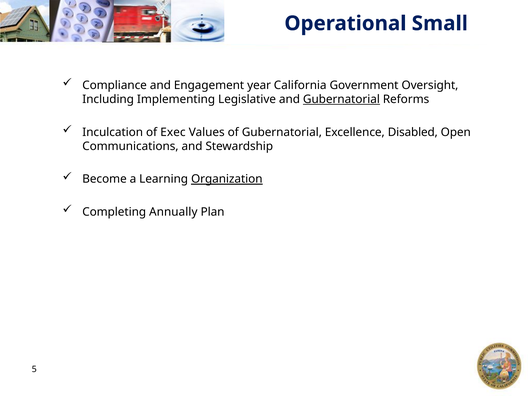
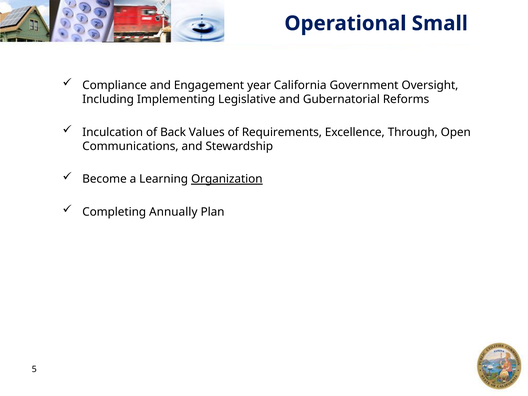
Gubernatorial underline: present -> none (341, 99)
Exec: Exec -> Back (173, 132)
of Gubernatorial: Gubernatorial -> Requirements (282, 132)
Disabled: Disabled -> Through (413, 132)
